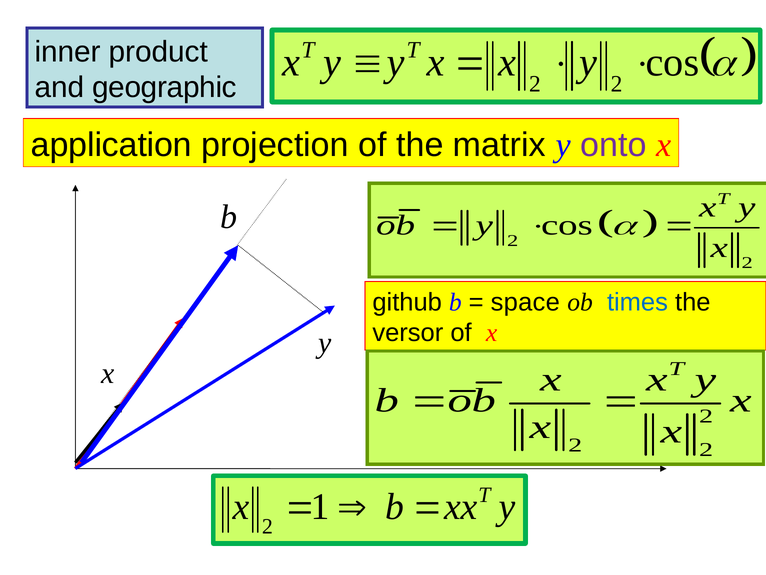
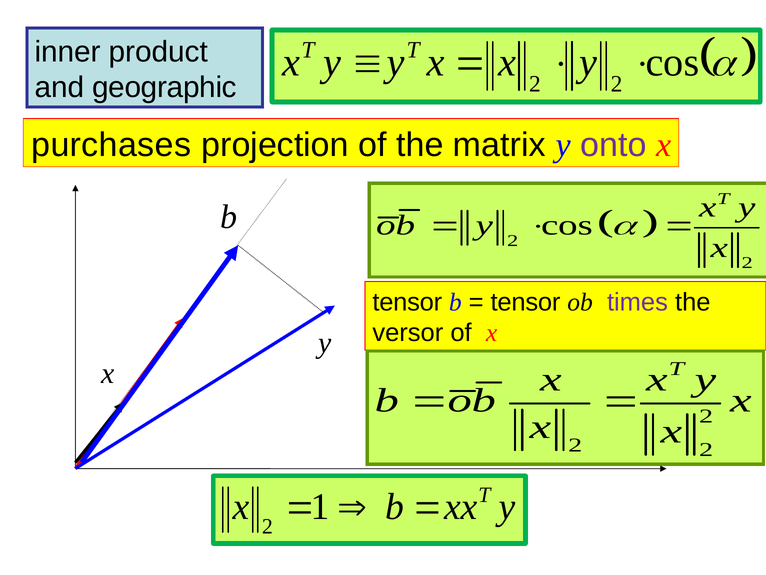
application: application -> purchases (111, 145)
github: github -> tensor (407, 302)
space: space -> tensor (526, 302)
times colour: blue -> purple (637, 302)
